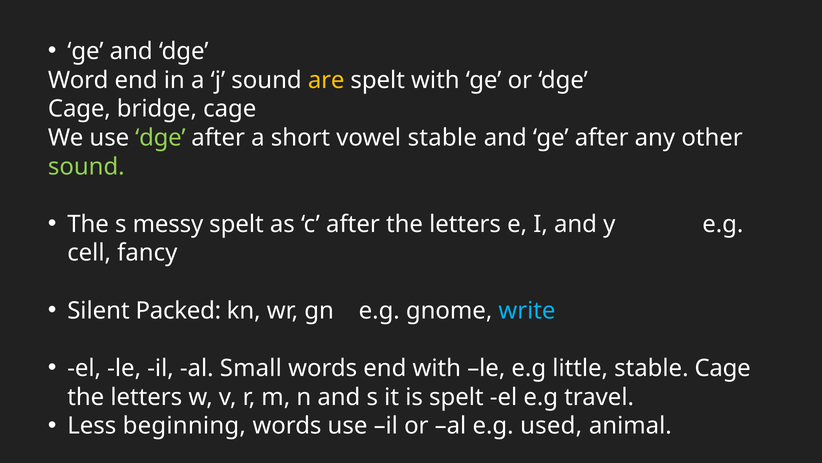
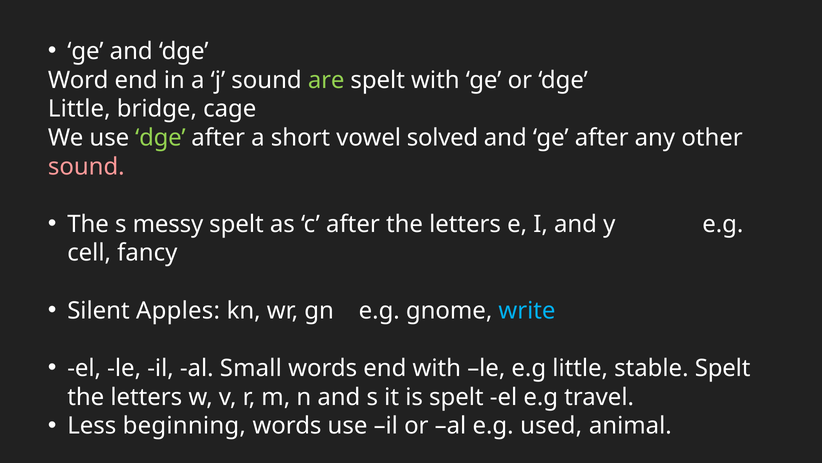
are colour: yellow -> light green (326, 80)
Cage: Cage -> Little (79, 109)
vowel stable: stable -> solved (443, 138)
sound colour: light green -> pink (86, 166)
Packed: Packed -> Apples (178, 310)
stable Cage: Cage -> Spelt (723, 368)
